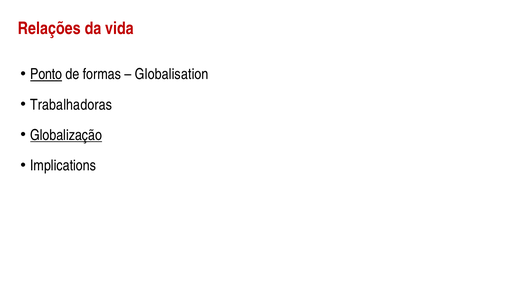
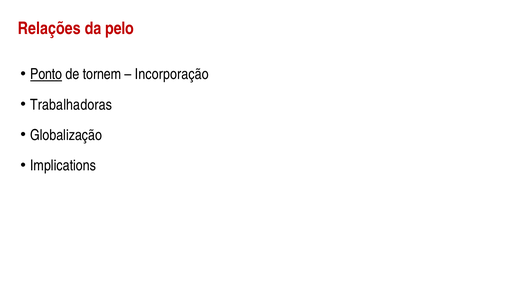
vida: vida -> pelo (120, 28)
formas: formas -> tornem (102, 74)
Globalisation: Globalisation -> Incorporação (172, 74)
Globalização underline: present -> none (66, 135)
